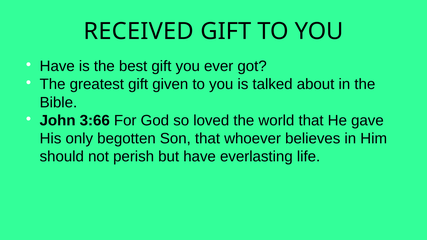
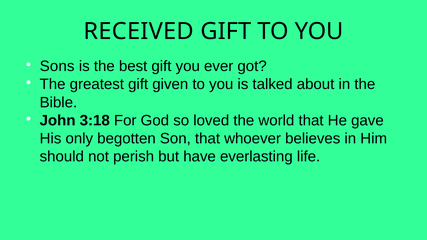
Have: Have -> Sons (57, 66)
3:66: 3:66 -> 3:18 (95, 121)
